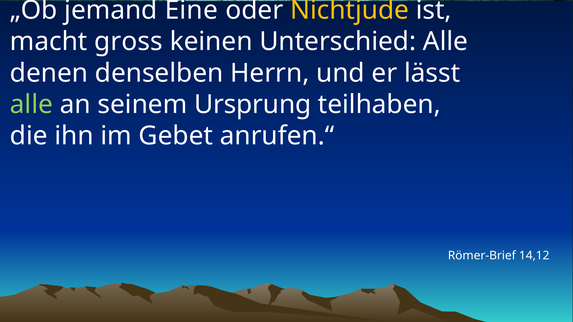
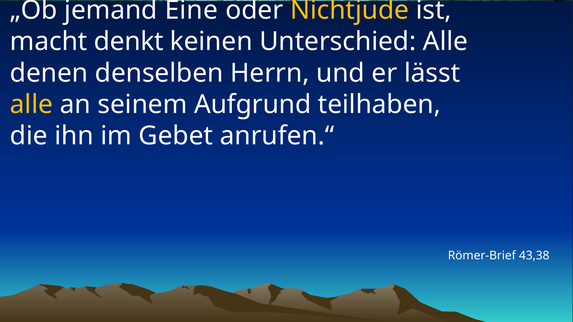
gross: gross -> denkt (129, 42)
alle colour: light green -> yellow (31, 105)
Ursprung: Ursprung -> Aufgrund (253, 105)
14,12: 14,12 -> 43,38 (534, 256)
